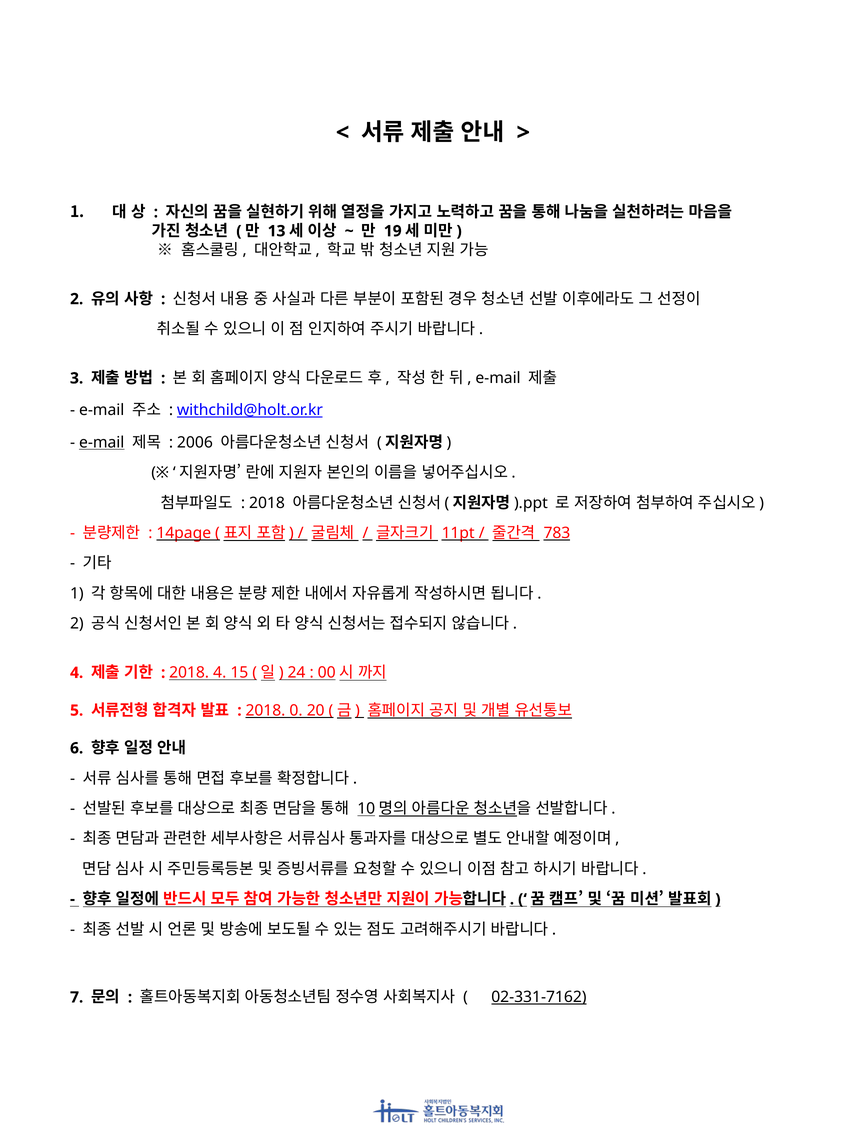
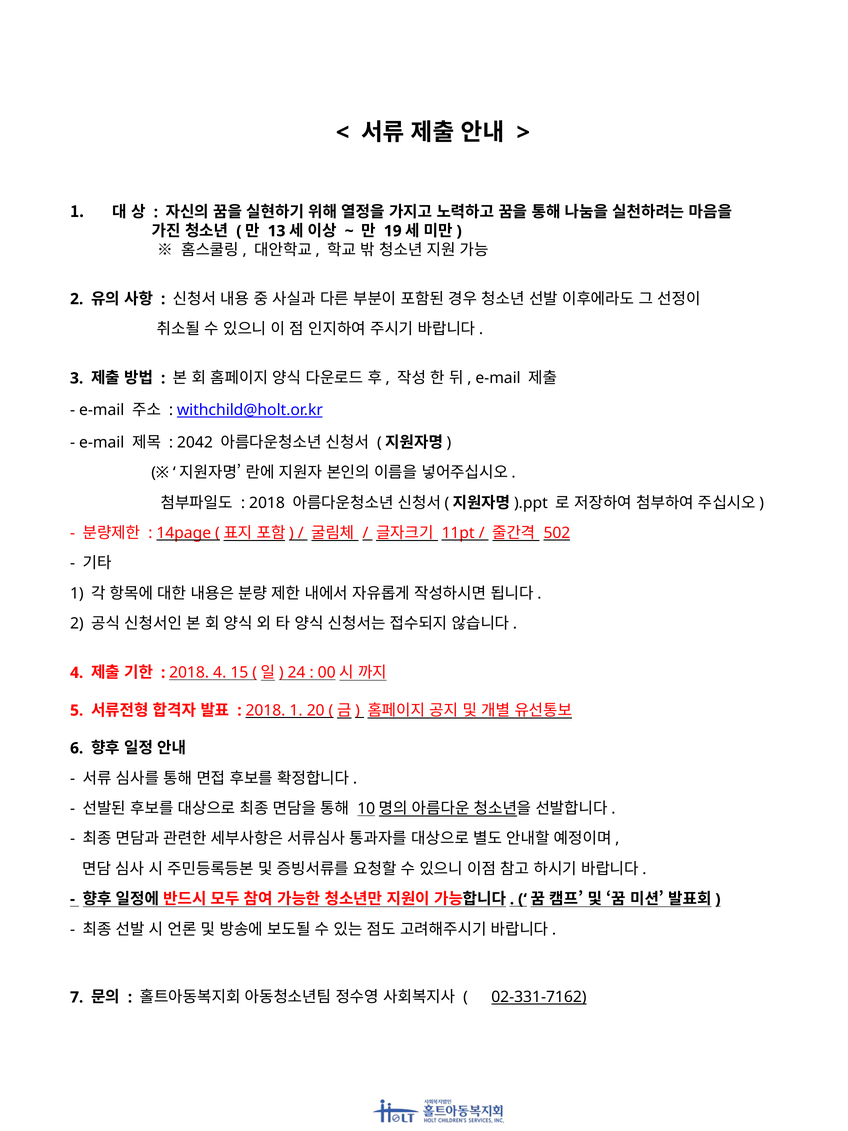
e-mail underline: present -> none (102, 442)
2006: 2006 -> 2042 (195, 442)
783: 783 -> 502 (557, 533)
2018 0: 0 -> 1 (296, 710)
